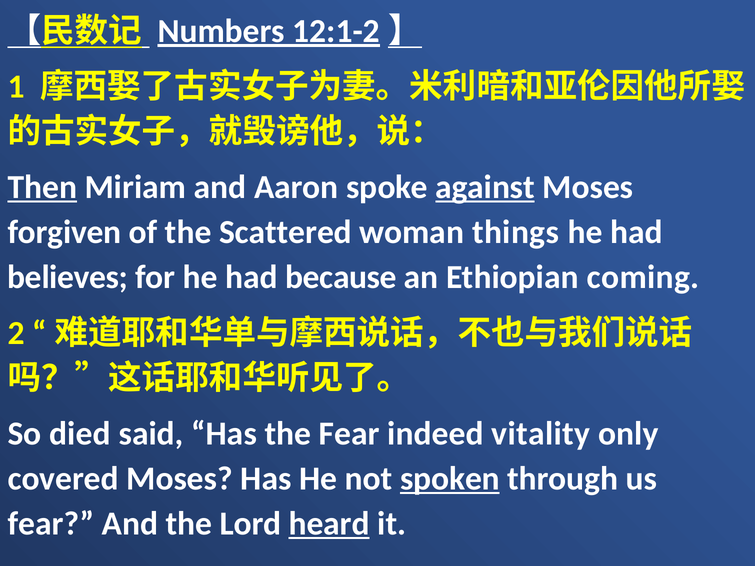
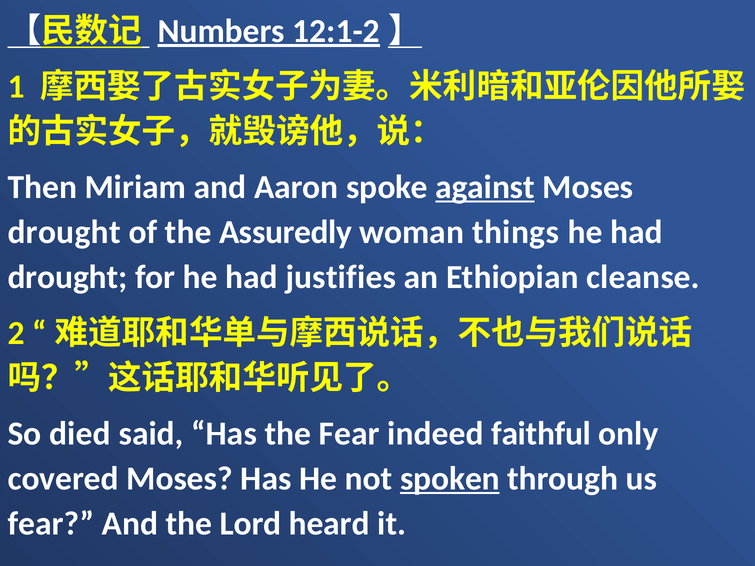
Then underline: present -> none (42, 187)
forgiven: forgiven -> drought (64, 232)
Scattered: Scattered -> Assuredly (286, 232)
believes: believes -> drought (68, 278)
because: because -> justifies (341, 278)
coming: coming -> cleanse (643, 278)
vitality: vitality -> faithful (541, 434)
heard underline: present -> none (329, 524)
